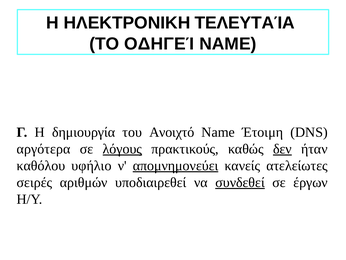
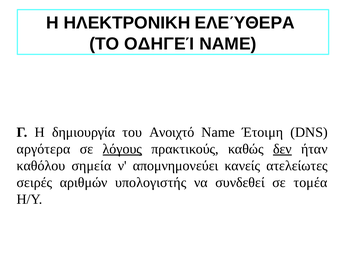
ΤΕΛΕΥΤΑΊΑ: ΤΕΛΕΥΤΑΊΑ -> ΕΛΕΎΘΕΡΑ (245, 23)
υφήλιο: υφήλιο -> σημεία (91, 165)
απομνημονεύει underline: present -> none (176, 165)
υποδιαιρεθεί: υποδιαιρεθεί -> υπολογιστής (151, 182)
συνδεθεί underline: present -> none (240, 182)
έργων: έργων -> τομέα (310, 182)
